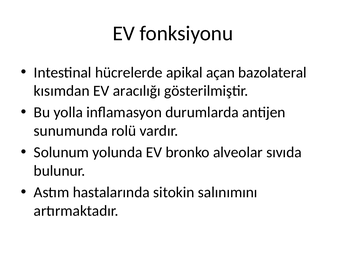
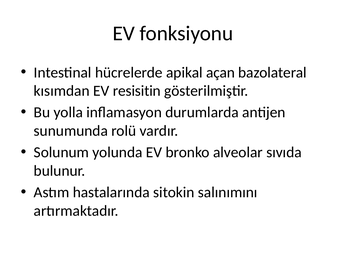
aracılığı: aracılığı -> resisitin (137, 91)
